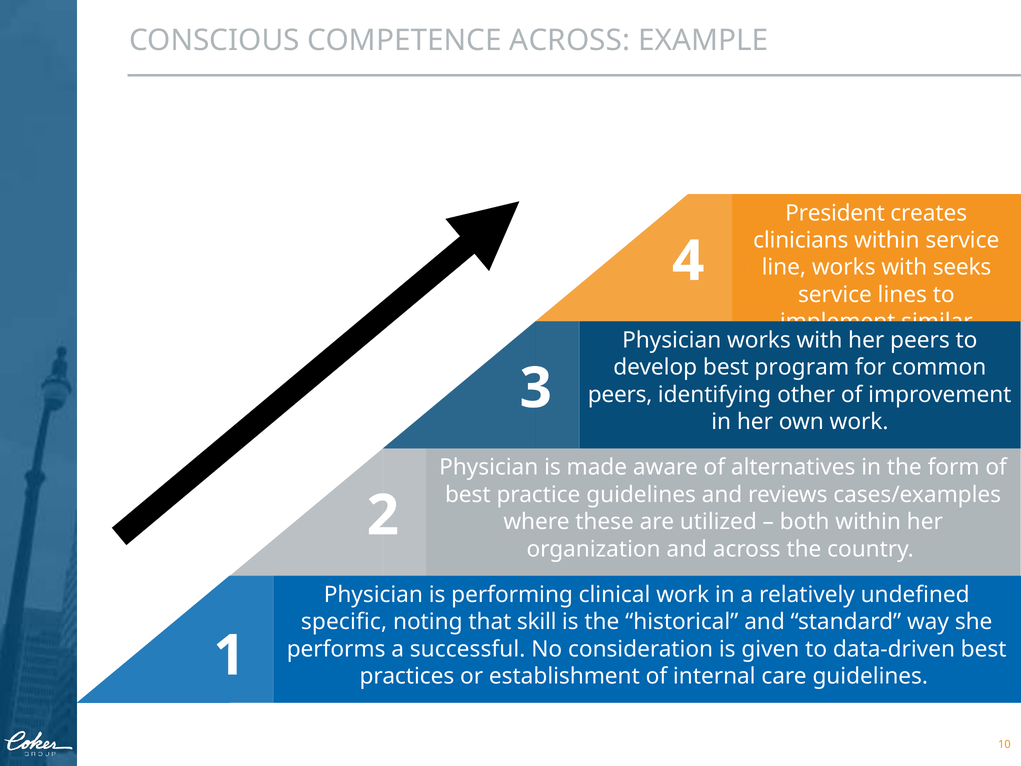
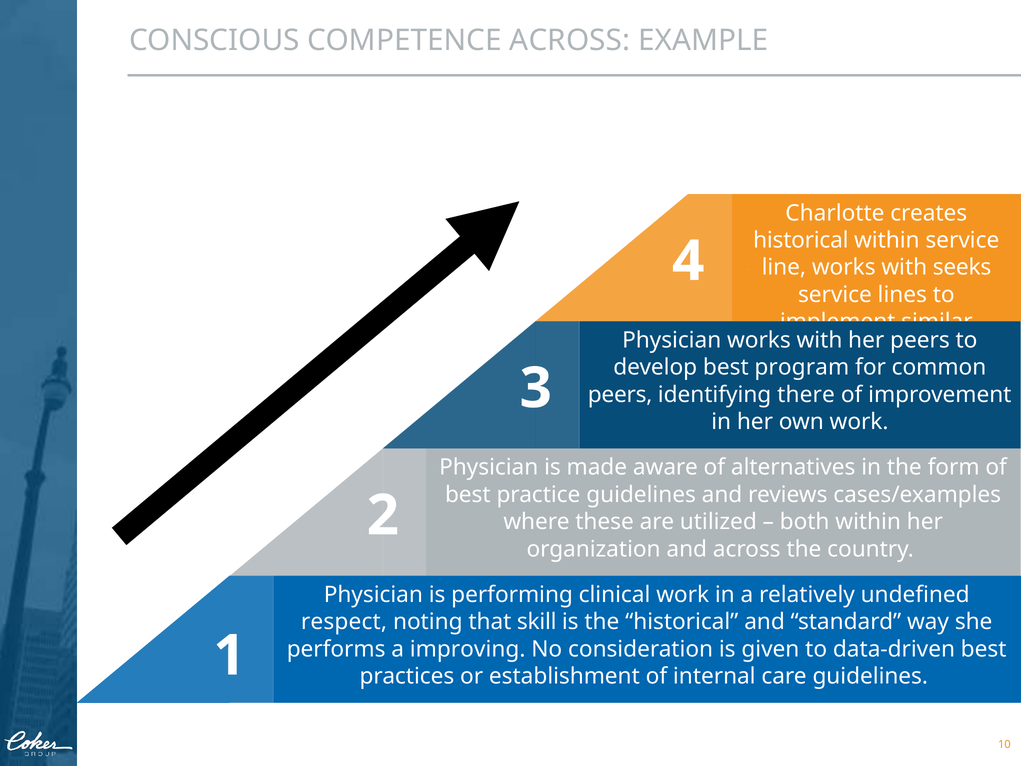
President: President -> Charlotte (835, 213)
clinicians: clinicians -> historical (801, 240)
other: other -> there (806, 395)
specific: specific -> respect (344, 622)
successful: successful -> improving (468, 649)
